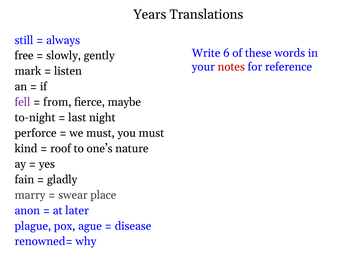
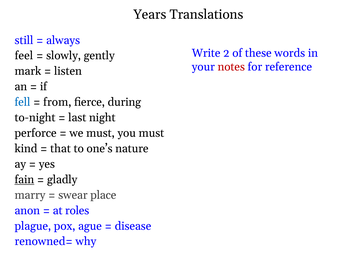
6: 6 -> 2 (226, 53)
free: free -> feel (24, 56)
fell colour: purple -> blue (22, 102)
maybe: maybe -> during (124, 102)
roof: roof -> that (61, 148)
fain underline: none -> present (24, 179)
later: later -> roles (77, 210)
